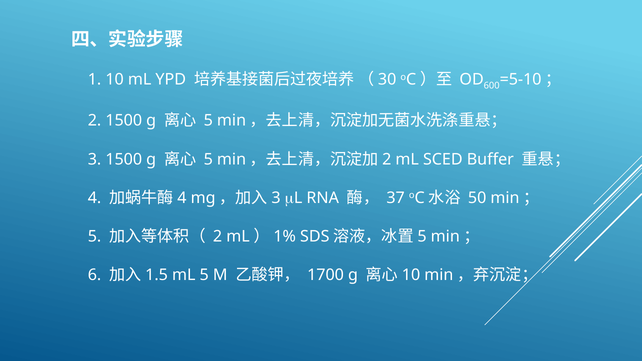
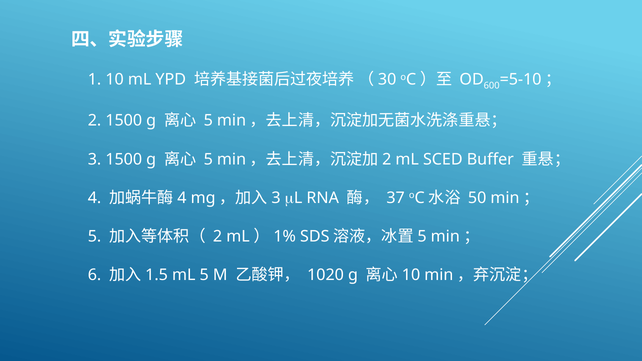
1700: 1700 -> 1020 (326, 275)
